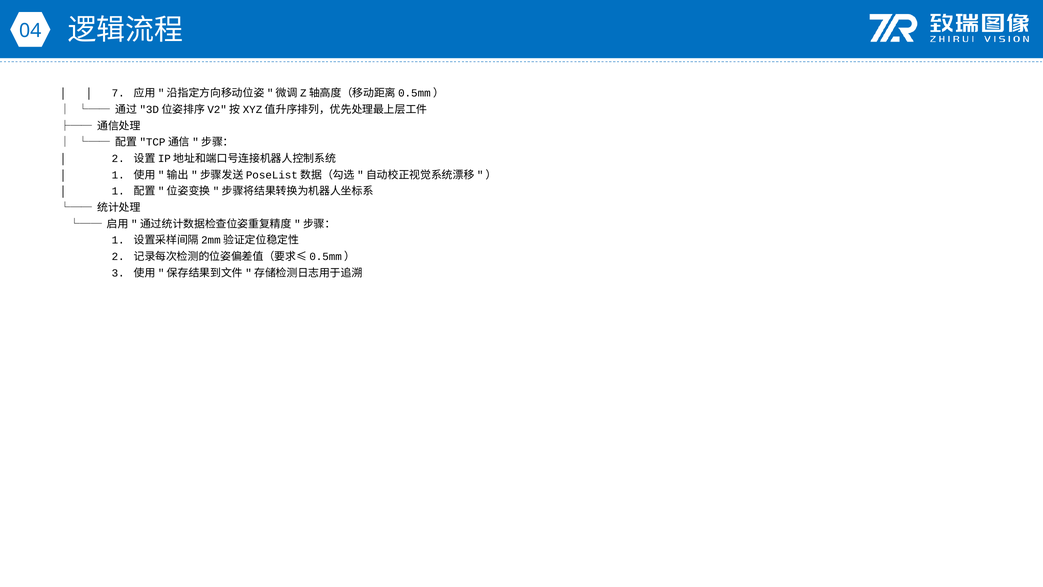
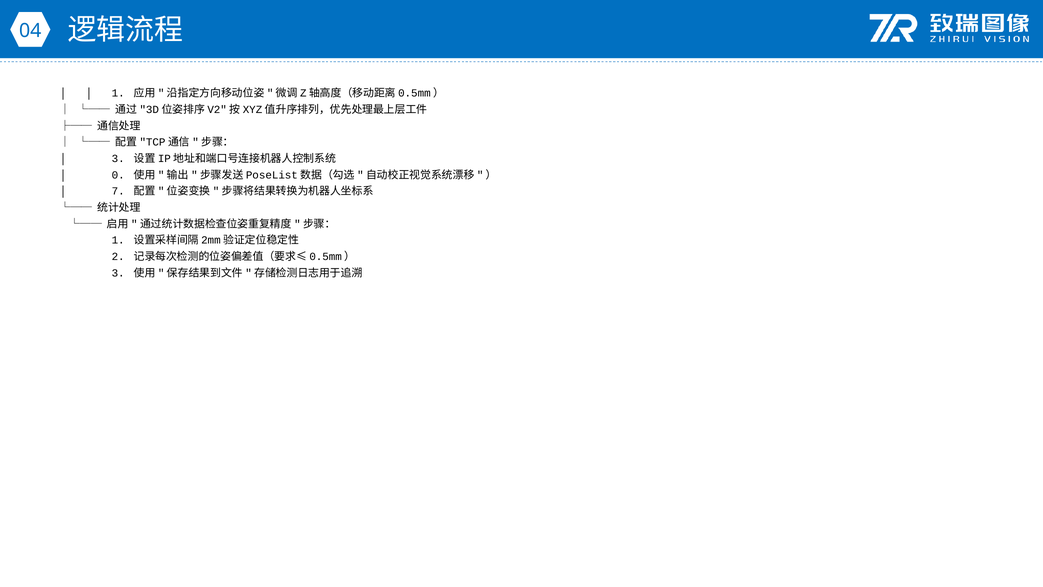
7: 7 -> 1 (118, 93)
2: 2 -> 3 (118, 159)
1: 1 -> 0 (118, 175)
1: 1 -> 7 (118, 191)
